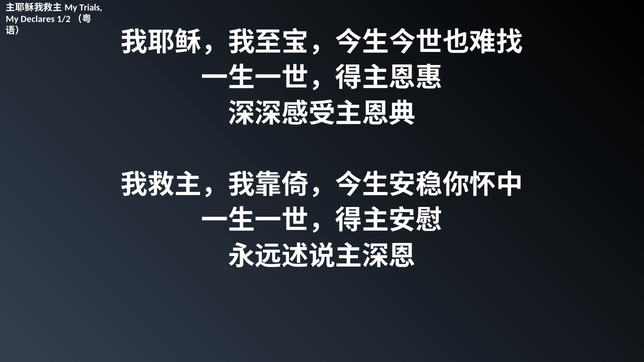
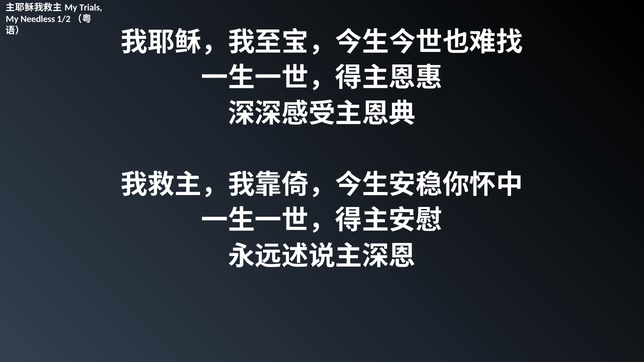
Declares: Declares -> Needless (38, 19)
